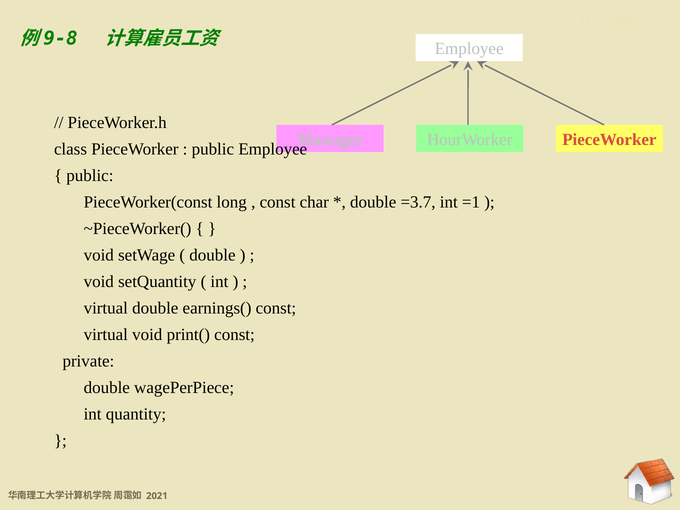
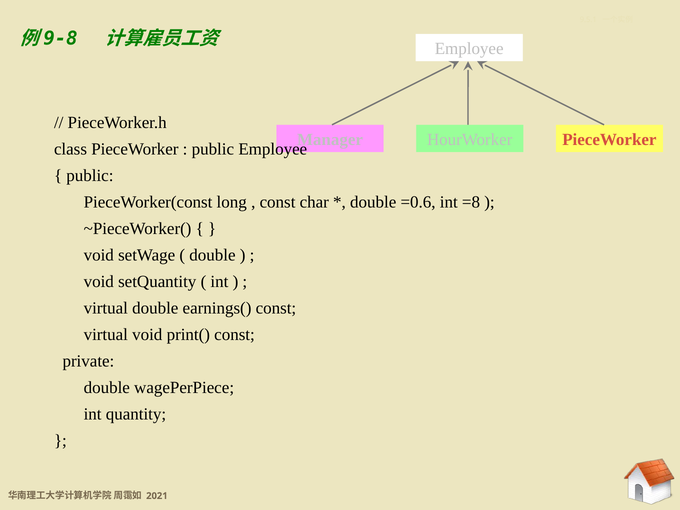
=3.7: =3.7 -> =0.6 (418, 202)
=1: =1 -> =8 (471, 202)
